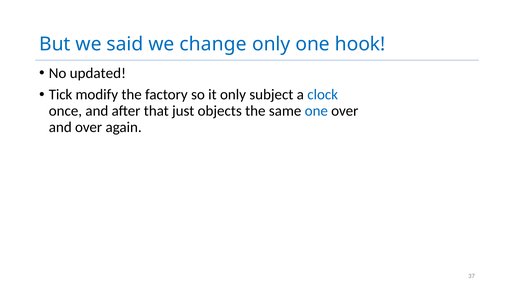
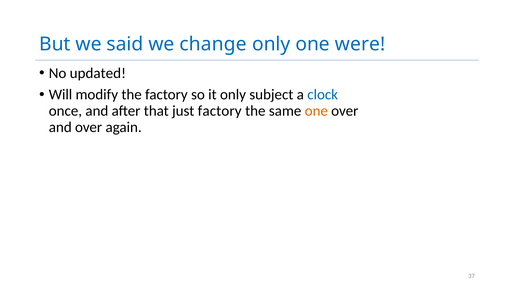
hook: hook -> were (360, 44)
Tick: Tick -> Will (61, 95)
just objects: objects -> factory (220, 111)
one colour: blue -> orange (316, 111)
